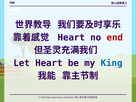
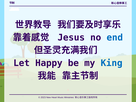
Heart: Heart -> Jesus (71, 38)
end colour: red -> blue (115, 38)
Let Heart: Heart -> Happy (49, 63)
